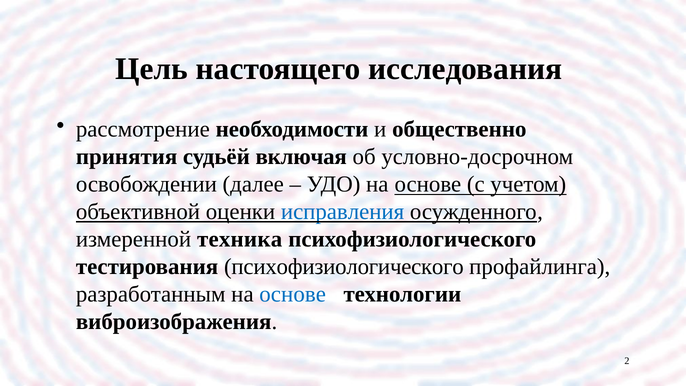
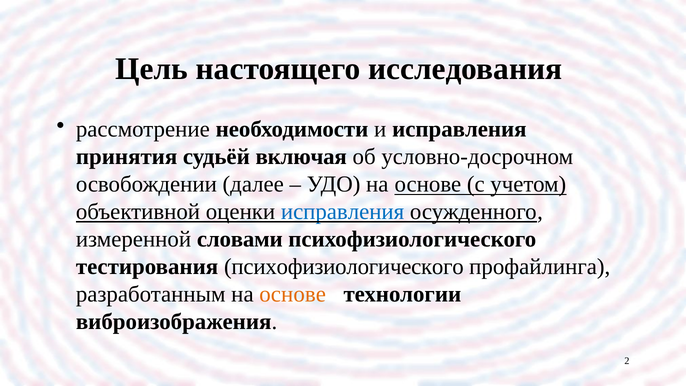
и общественно: общественно -> исправления (459, 129)
техника: техника -> словами (240, 239)
основе colour: blue -> orange (293, 294)
